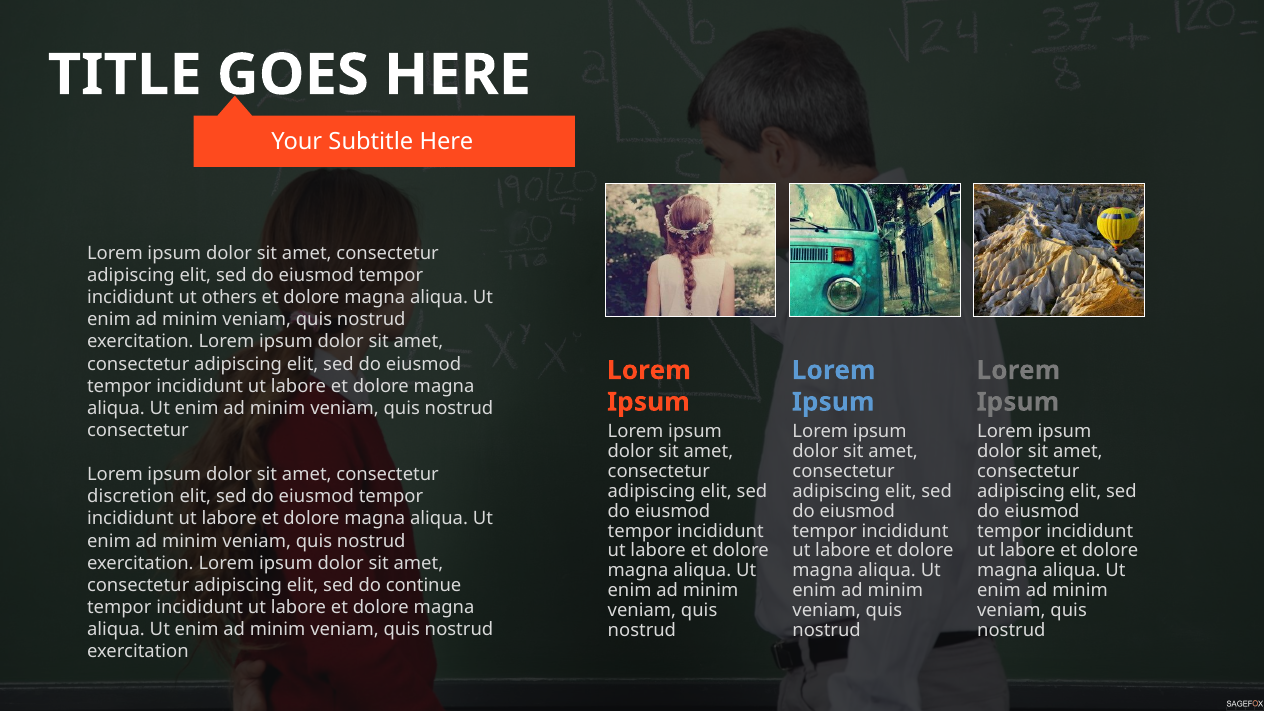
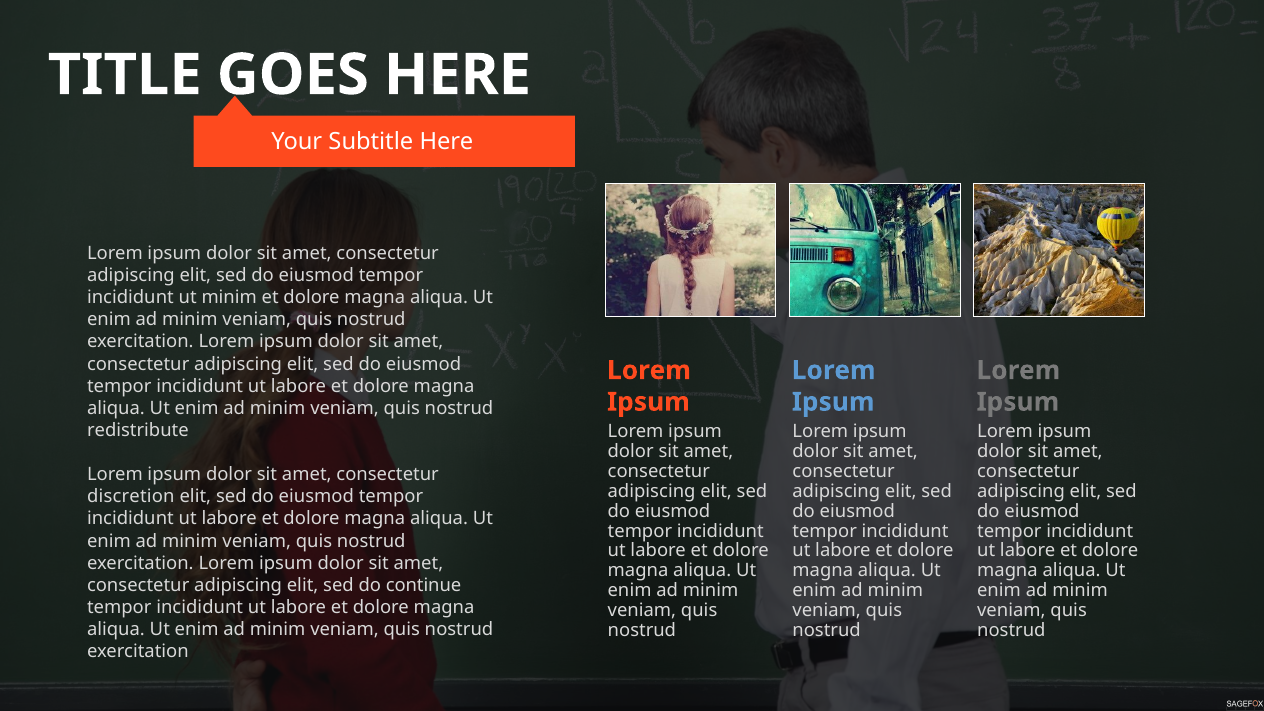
ut others: others -> minim (229, 298)
consectetur: consectetur -> redistribute (138, 430)
